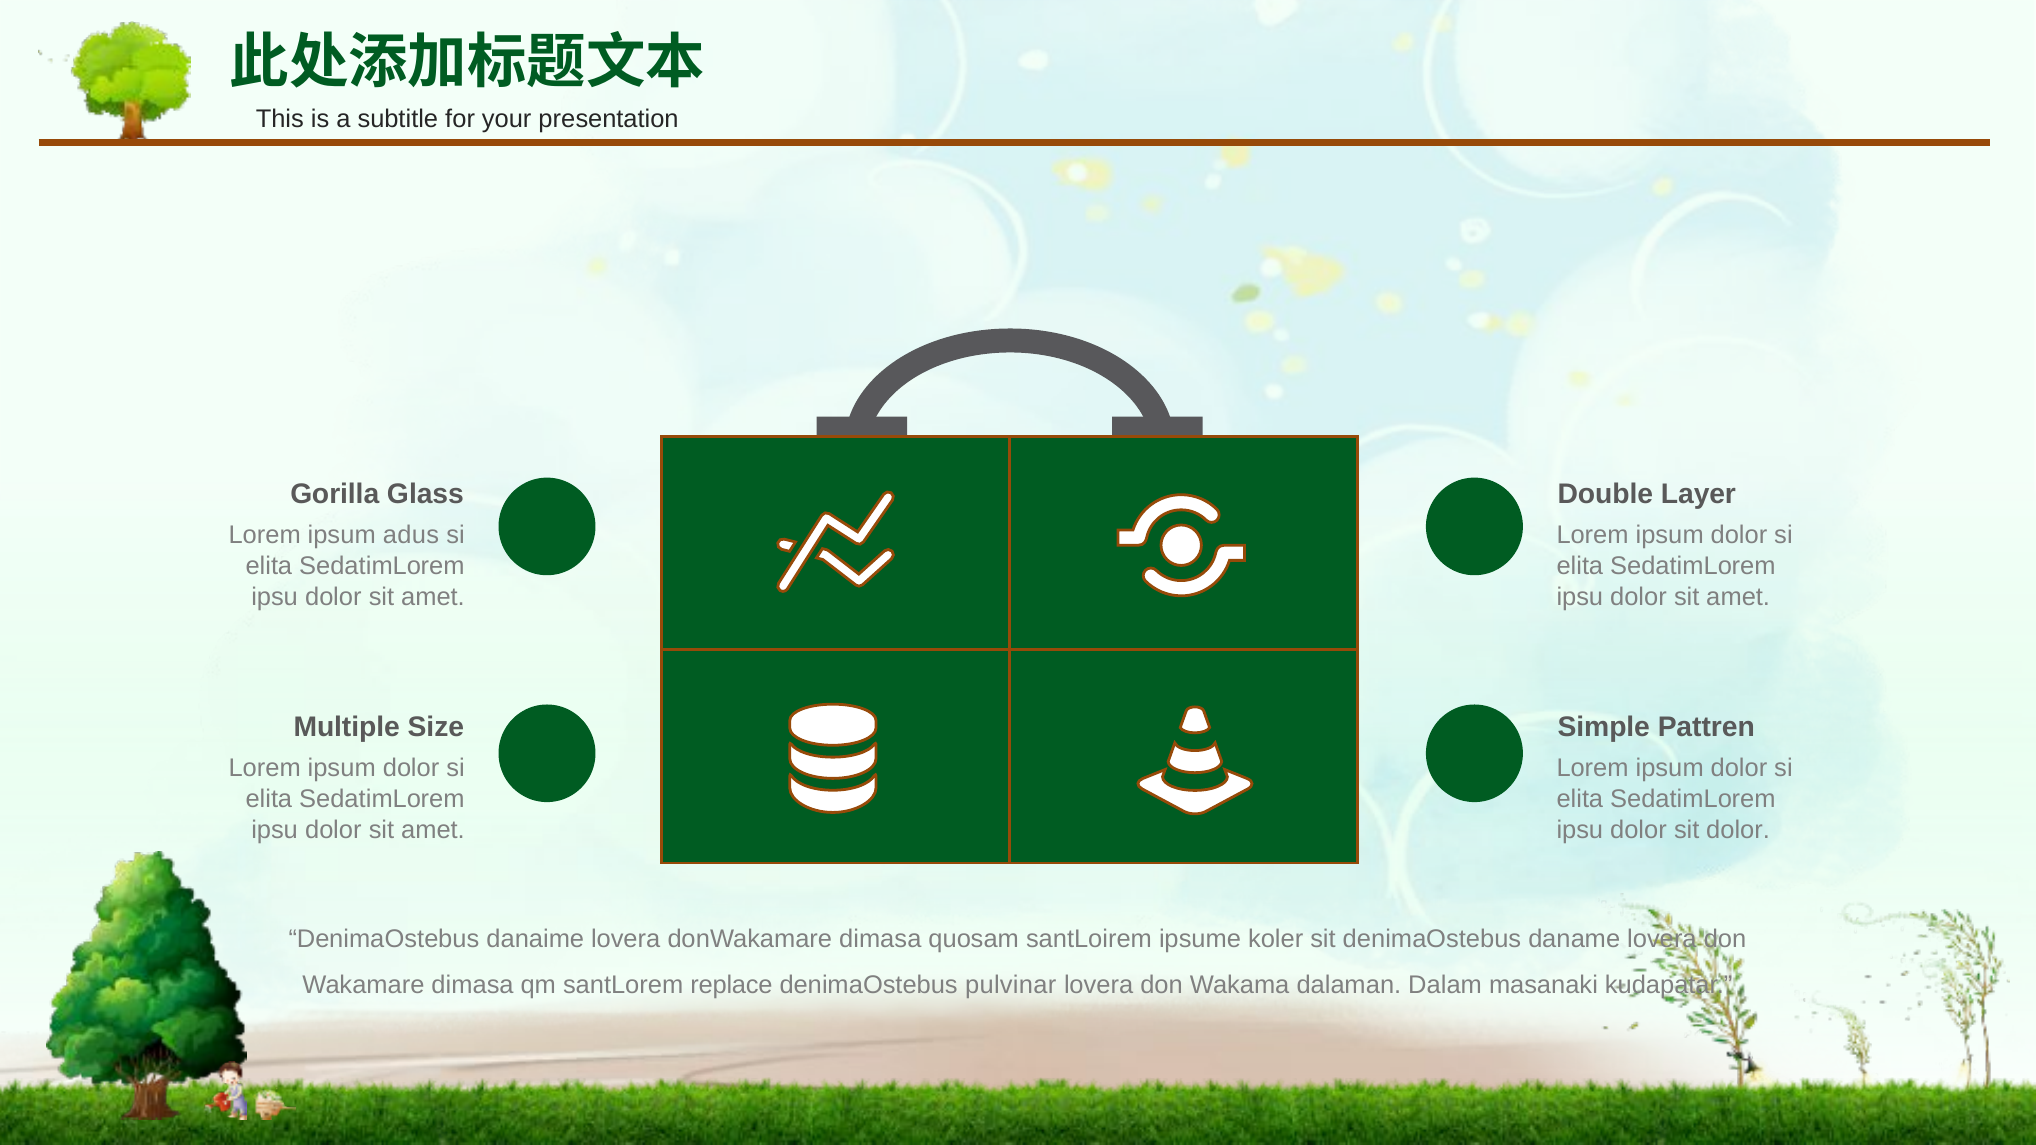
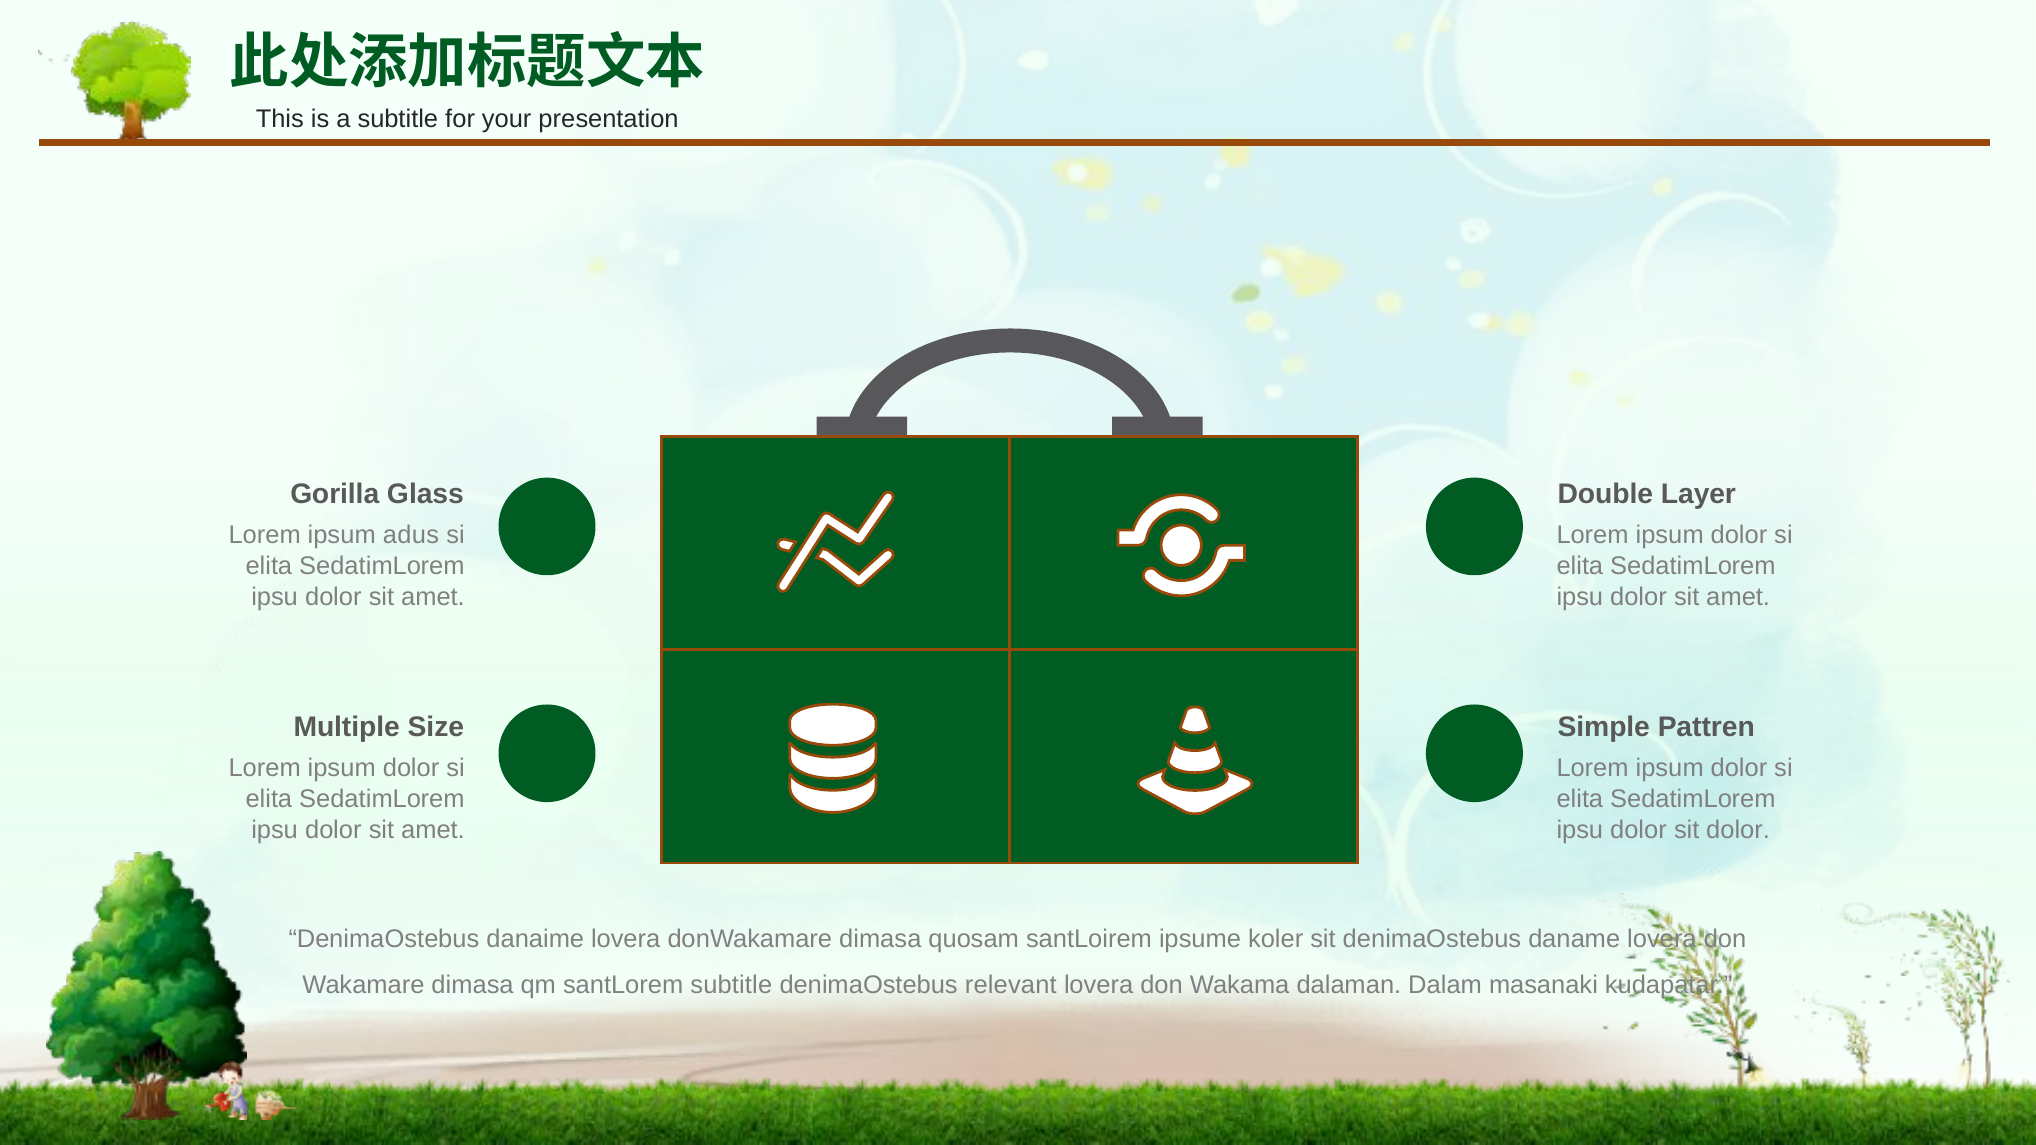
santLorem replace: replace -> subtitle (731, 986)
pulvinar: pulvinar -> relevant (1011, 986)
